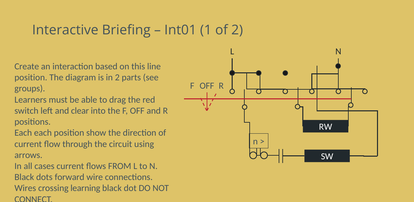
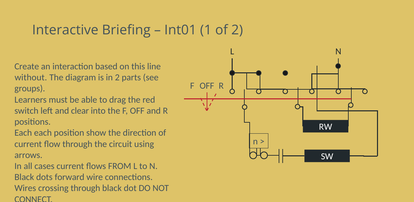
position: position -> without (31, 78)
crossing learning: learning -> through (85, 189)
